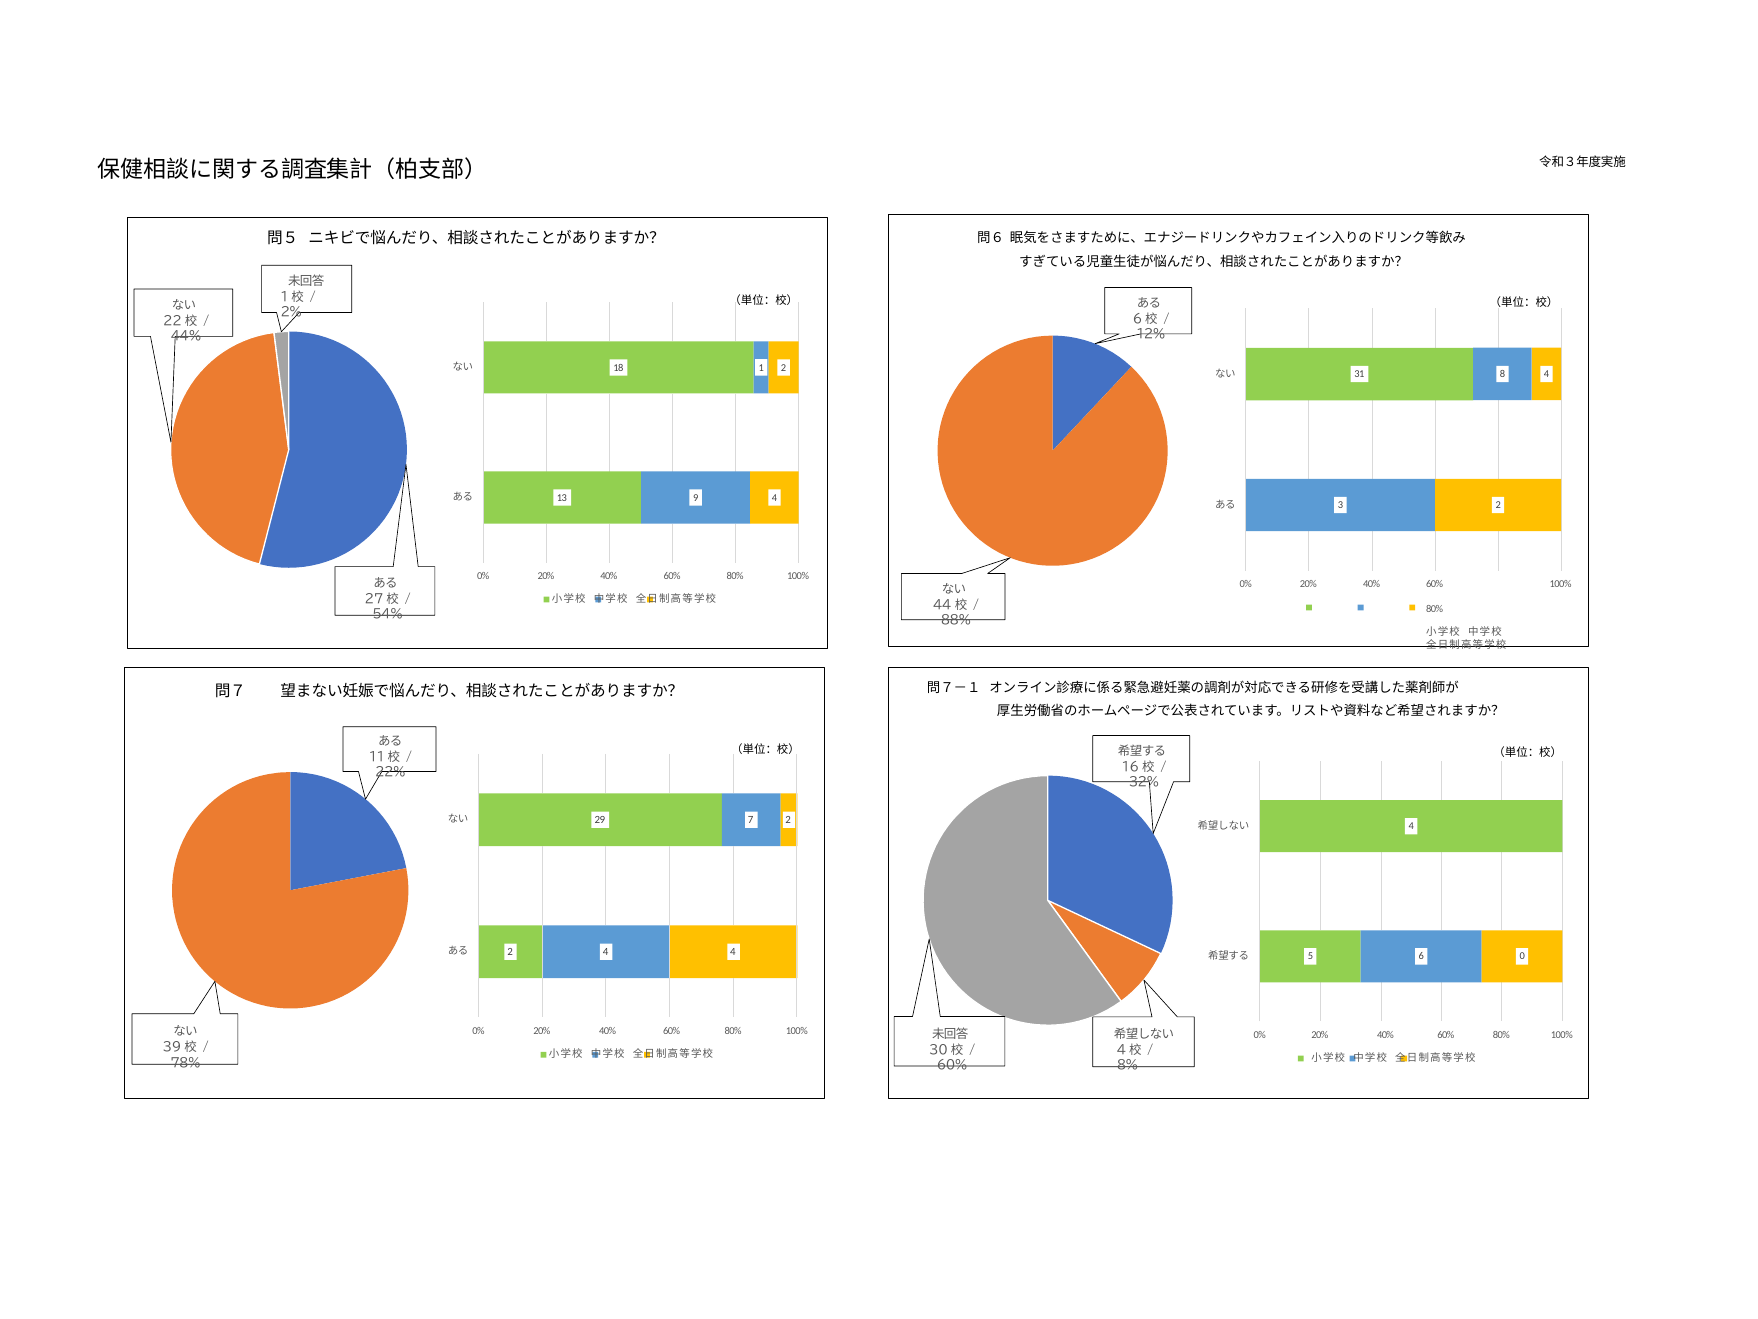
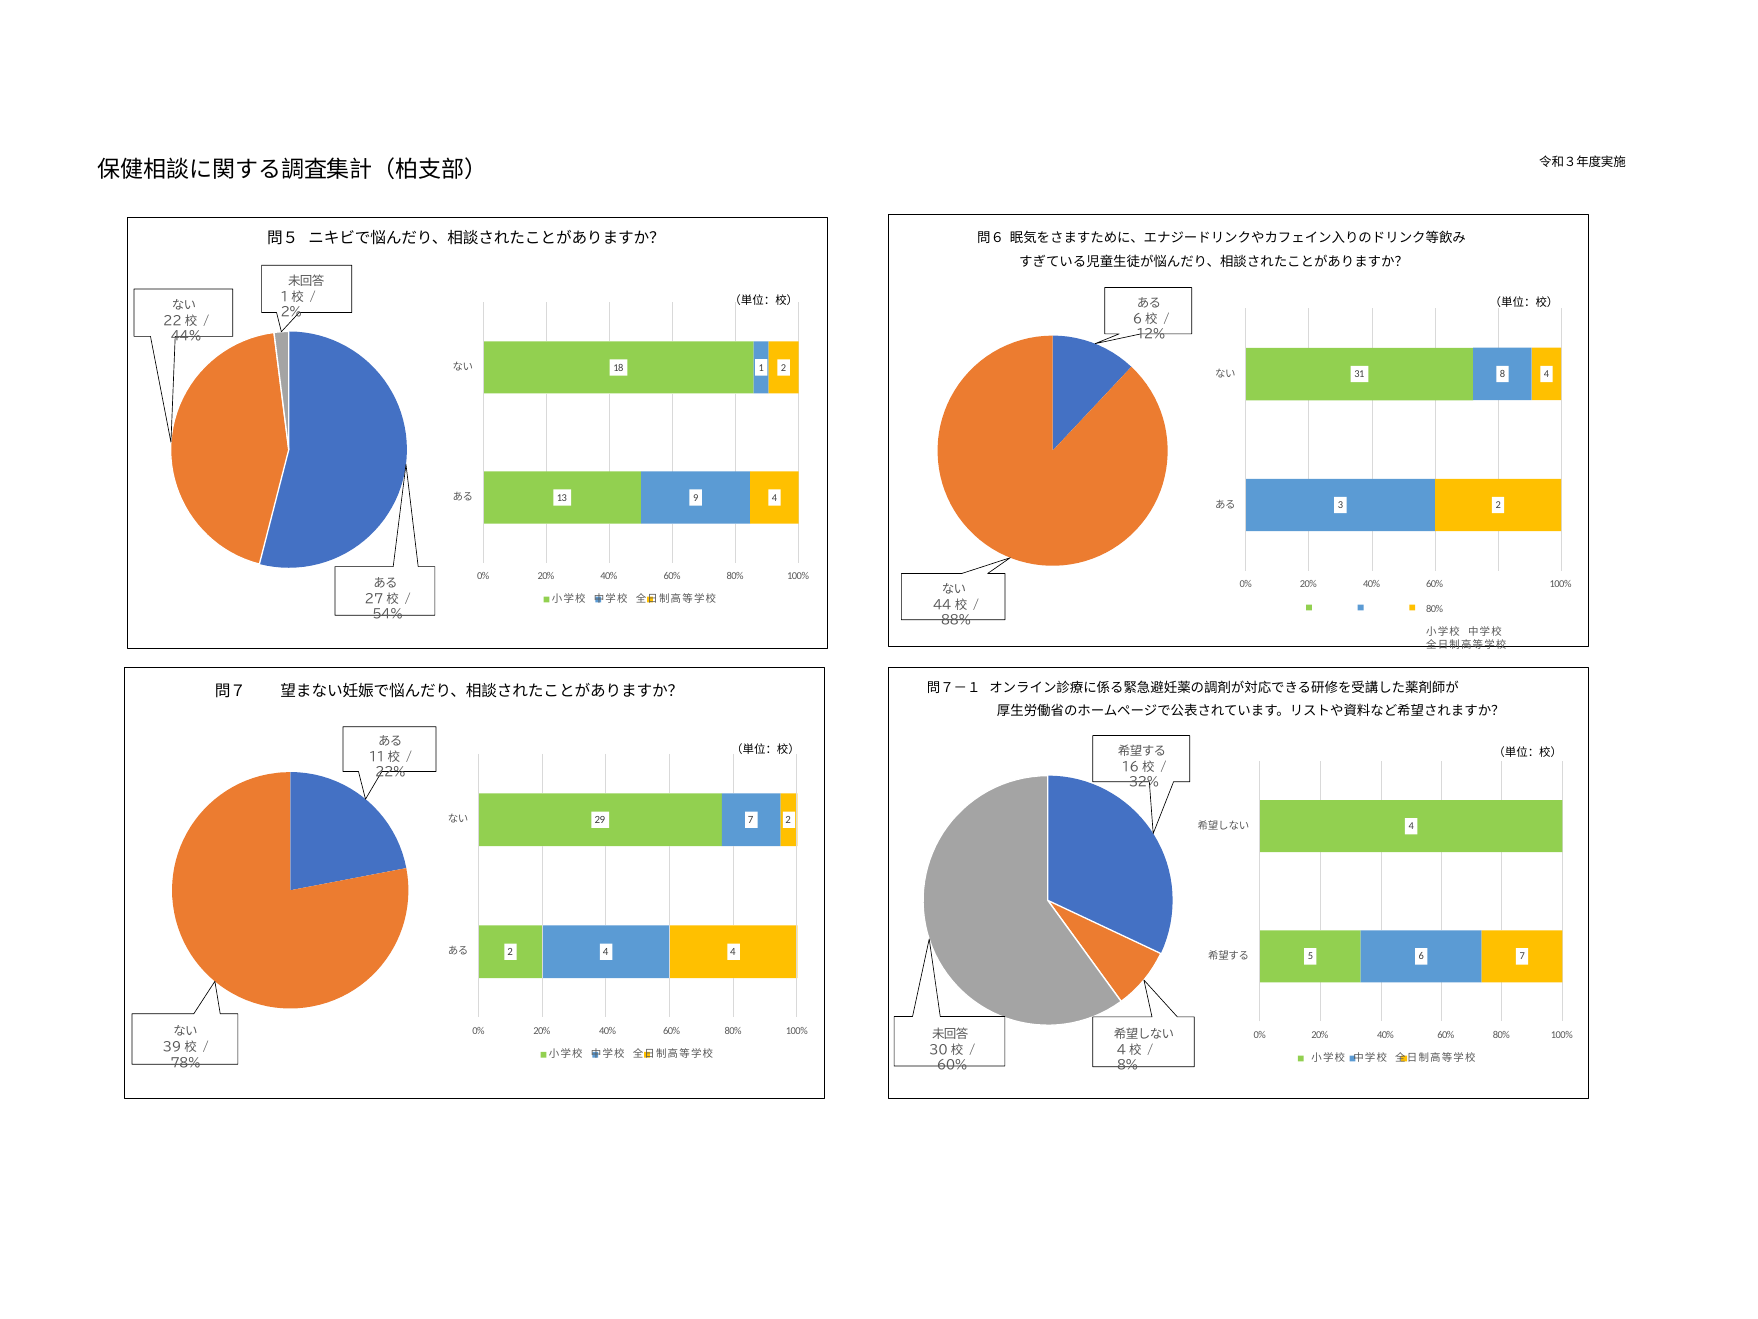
6 0: 0 -> 7 (1522, 956)
